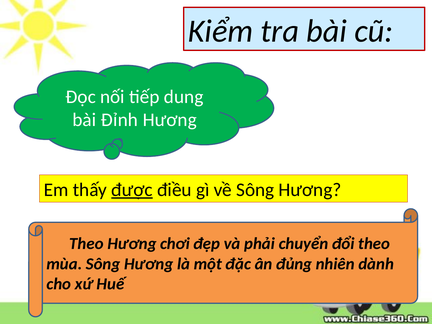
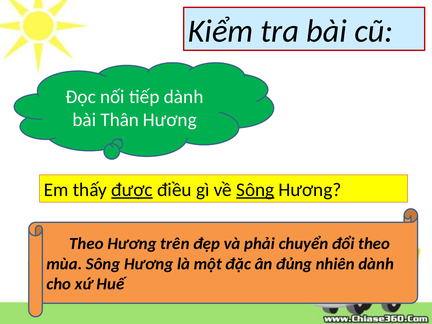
tiếp dung: dung -> dành (184, 97)
Đỉnh: Đỉnh -> Thân (120, 120)
Sông underline: none -> present (255, 190)
chơi: chơi -> trên (175, 244)
